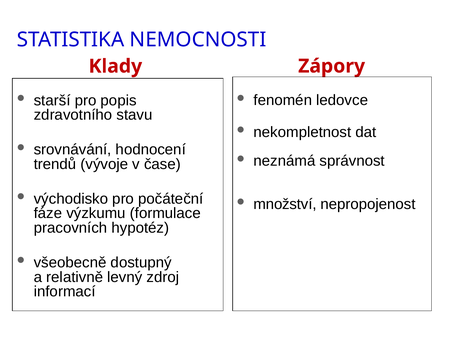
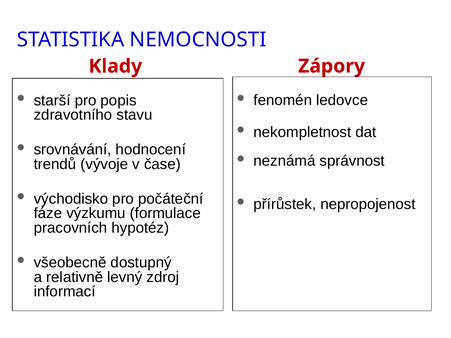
množství: množství -> přírůstek (285, 204)
